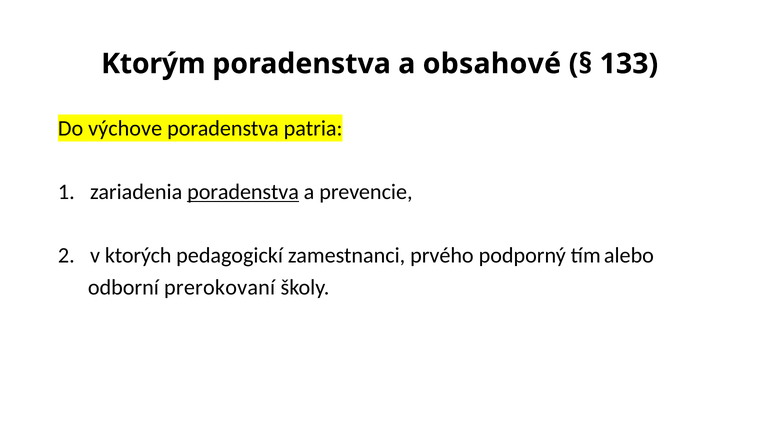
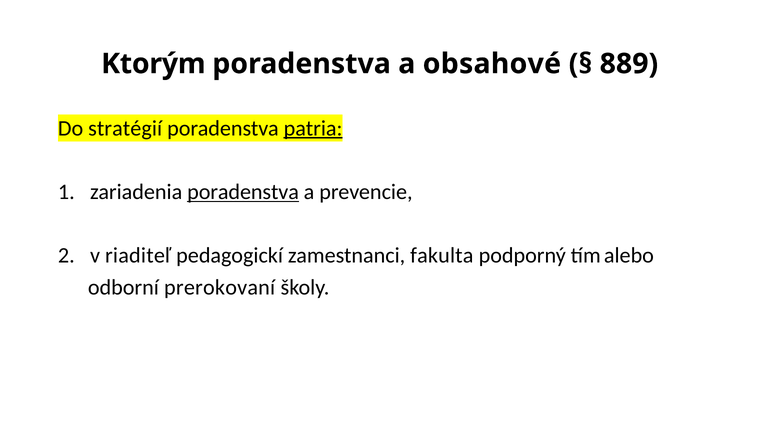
133: 133 -> 889 (629, 64)
výchove: výchove -> stratégií (125, 128)
patria underline: none -> present (313, 128)
ktorých: ktorých -> riaditeľ (138, 256)
prvého: prvého -> fakulta (442, 256)
